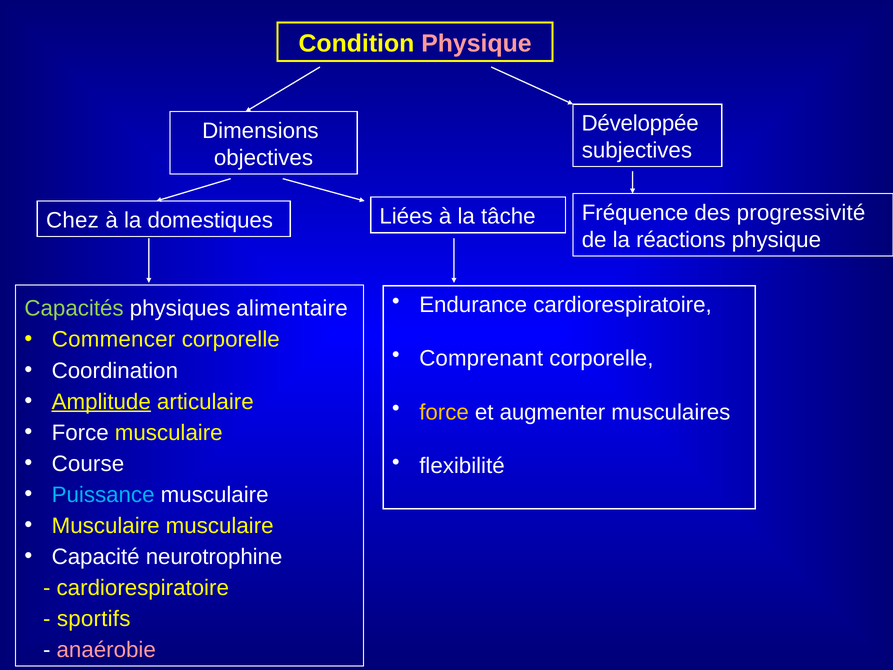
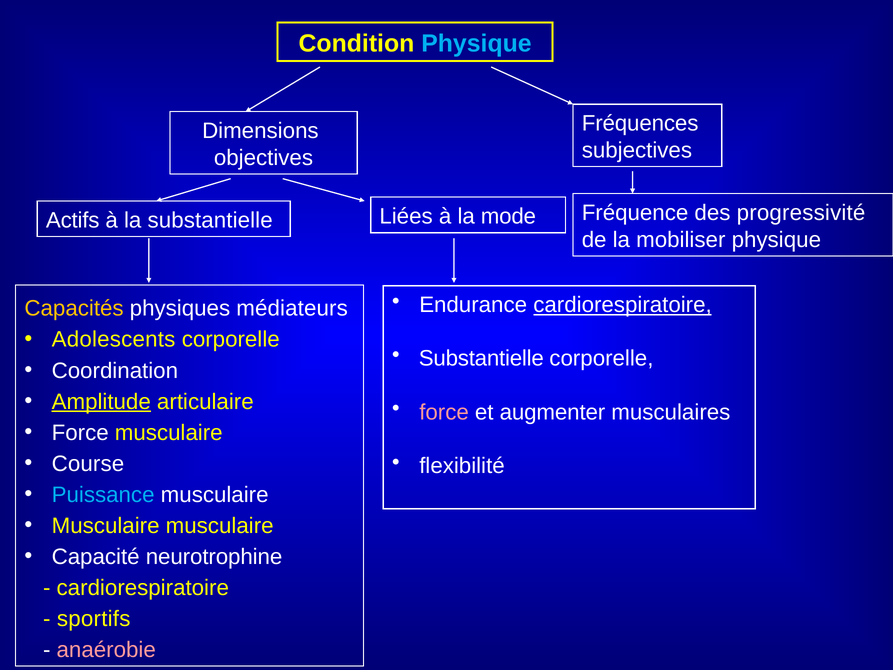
Physique colour: pink -> light blue (476, 43)
Développée: Développée -> Fréquences (640, 123)
Chez: Chez -> Actifs (73, 220)
la domestiques: domestiques -> substantielle (210, 220)
tâche: tâche -> mode (508, 216)
réactions: réactions -> mobiliser (681, 240)
cardiorespiratoire underline: none -> present (623, 305)
Capacités colour: light green -> yellow (74, 308)
alimentaire: alimentaire -> médiateurs (292, 308)
Commencer: Commencer -> Adolescents (114, 339)
Comprenant: Comprenant -> Substantielle (481, 358)
force colour: yellow -> pink (444, 412)
